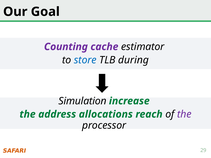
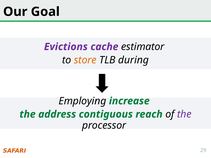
Counting: Counting -> Evictions (66, 47)
store colour: blue -> orange (85, 60)
Simulation: Simulation -> Employing (82, 101)
allocations: allocations -> contiguous (106, 114)
